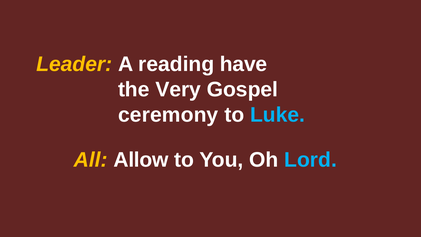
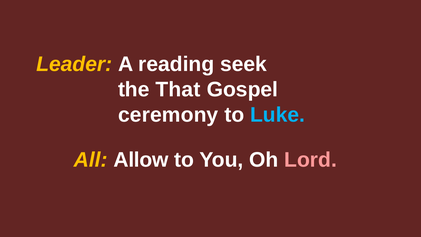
have: have -> seek (243, 64)
Very: Very -> That (178, 89)
Lord colour: light blue -> pink (311, 160)
